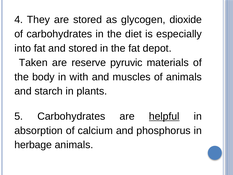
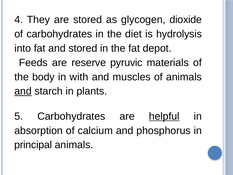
especially: especially -> hydrolysis (179, 34)
Taken: Taken -> Feeds (33, 63)
and underline: none -> present (23, 91)
herbage: herbage -> principal (33, 145)
